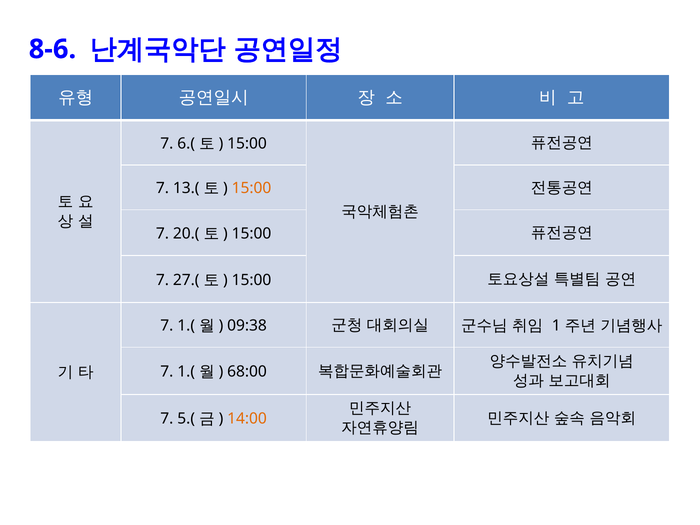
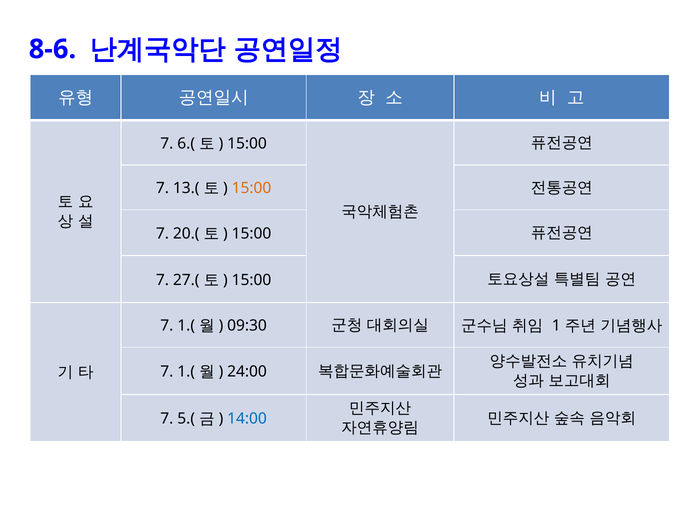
09:38: 09:38 -> 09:30 (247, 326)
68:00: 68:00 -> 24:00 (247, 372)
14:00 colour: orange -> blue (247, 419)
